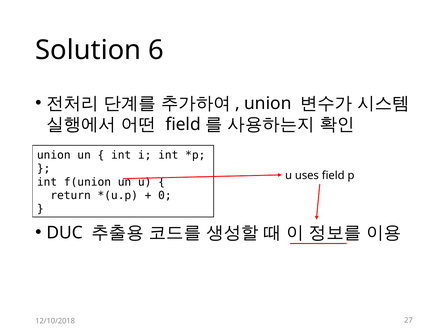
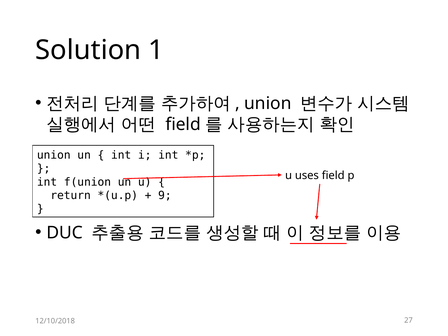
6: 6 -> 1 (156, 50)
0: 0 -> 9 (165, 195)
